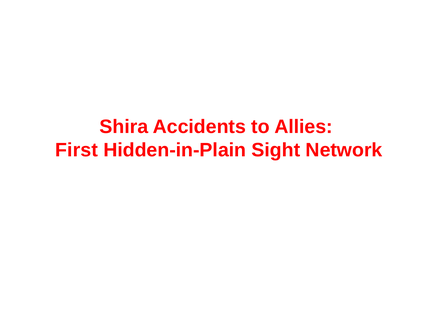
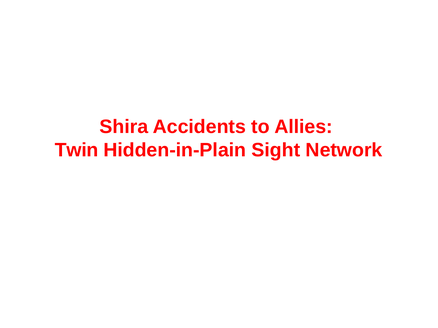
First: First -> Twin (77, 150)
